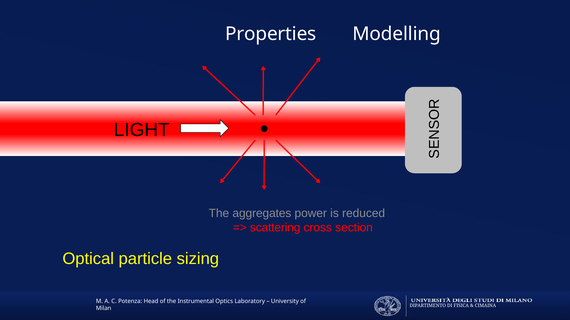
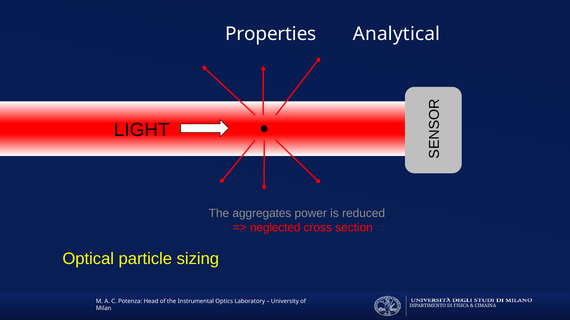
Modelling: Modelling -> Analytical (397, 34)
scattering: scattering -> neglected (275, 228)
